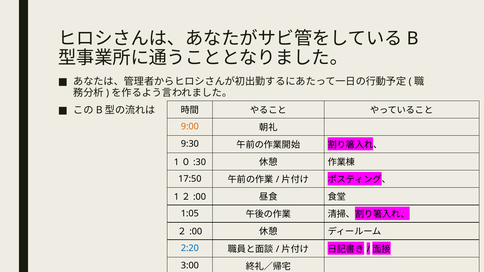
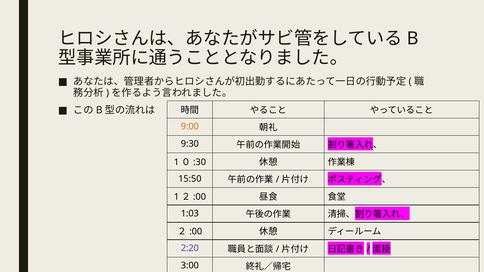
17:50: 17:50 -> 15:50 (190, 179)
1:05: 1:05 -> 1:03 (190, 214)
2:20 colour: blue -> purple (190, 248)
